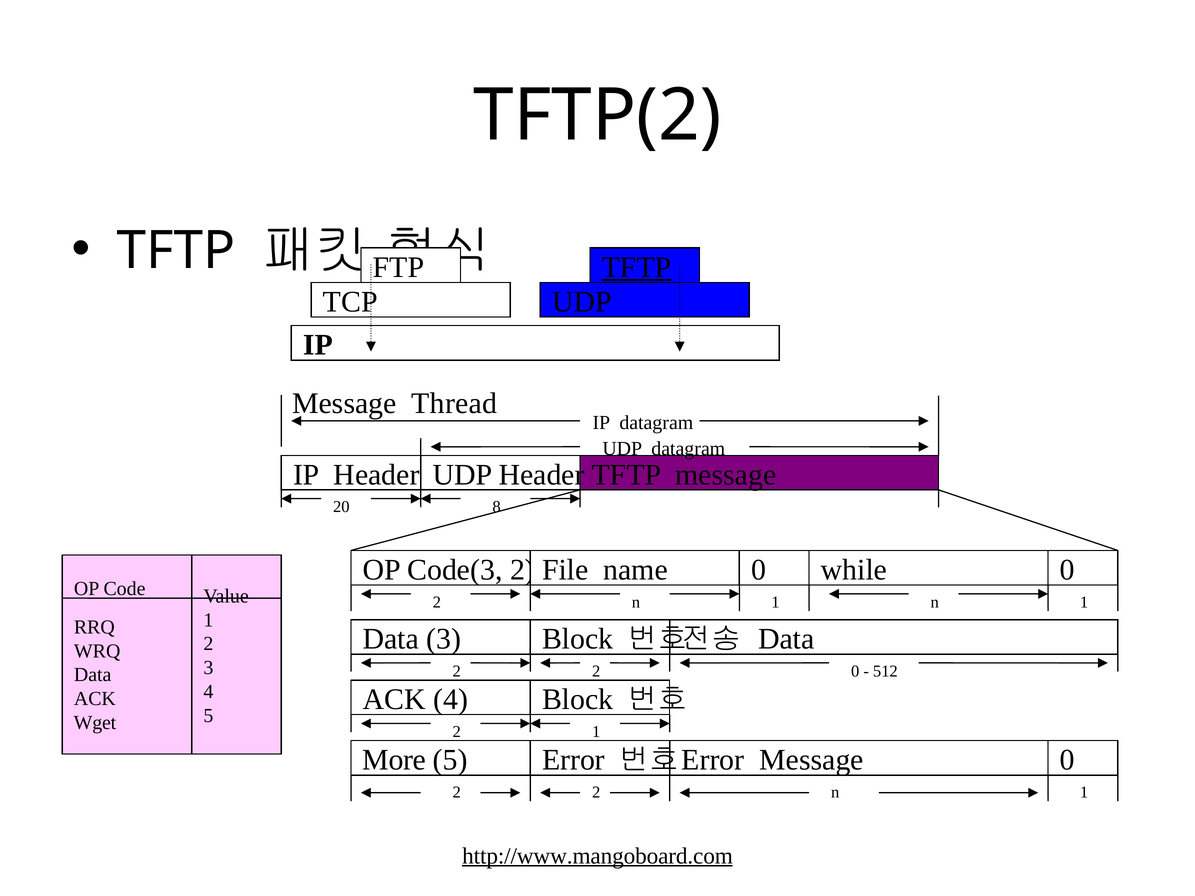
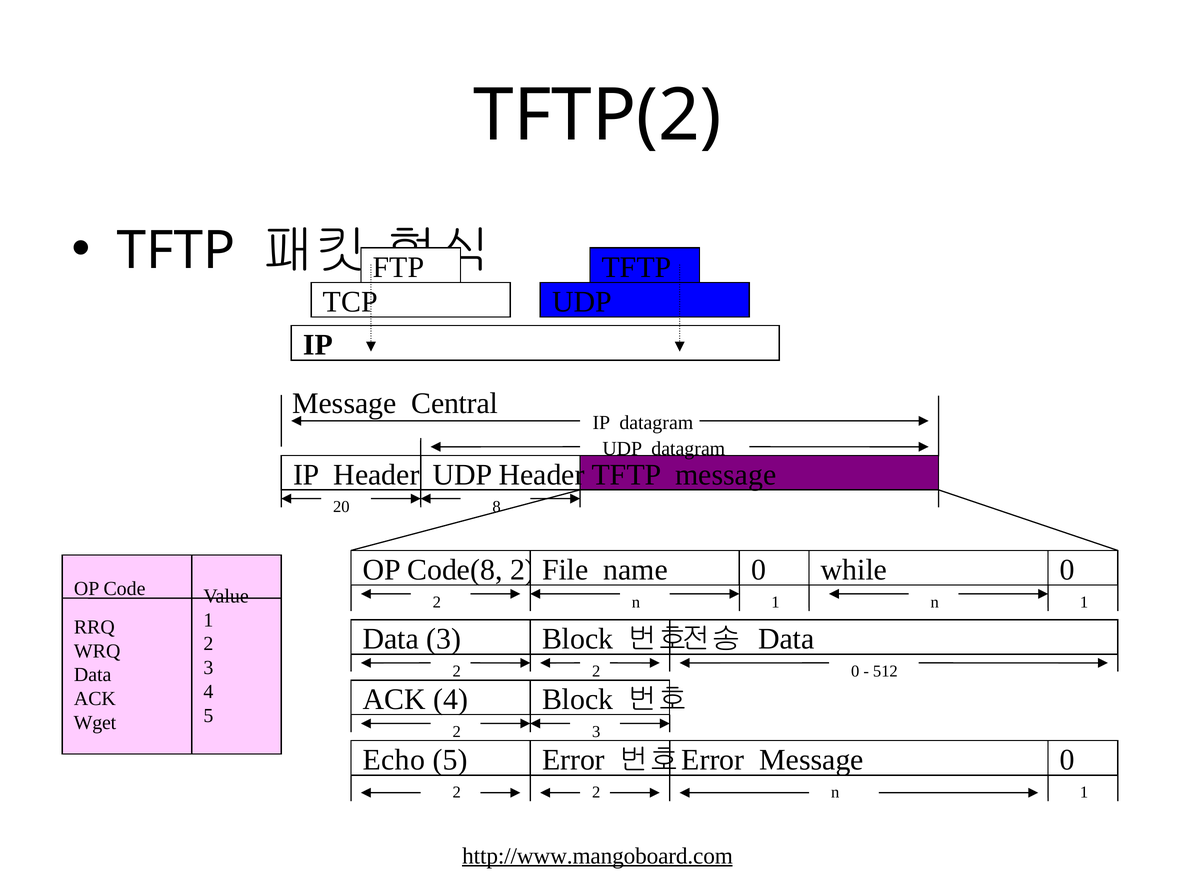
TFTP underline: present -> none (637, 267)
Thread: Thread -> Central (455, 403)
Code(3: Code(3 -> Code(8 (455, 570)
1: 1 -> 3 (596, 732)
More: More -> Echo (394, 760)
